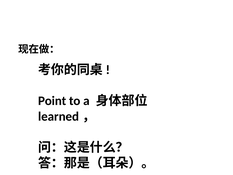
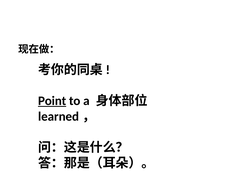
Point underline: none -> present (52, 101)
